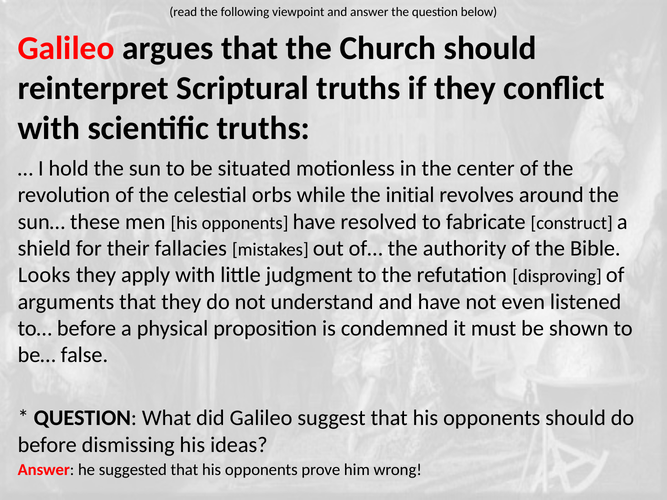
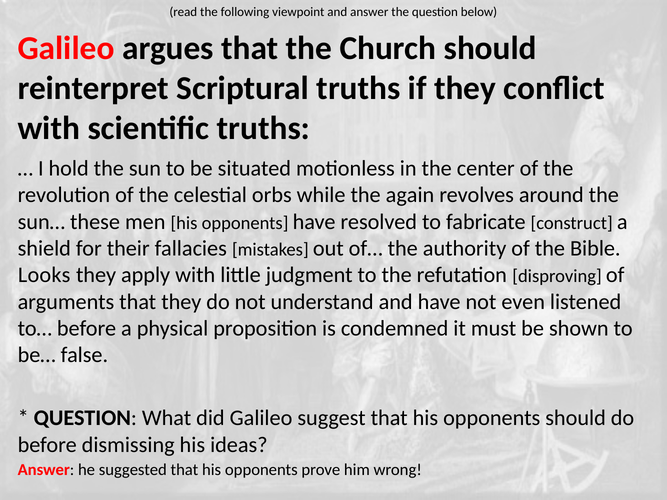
initial: initial -> again (410, 195)
